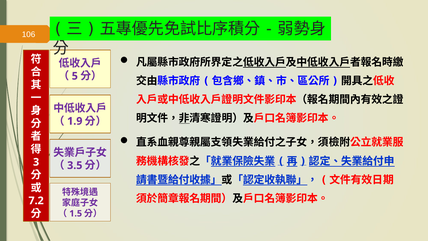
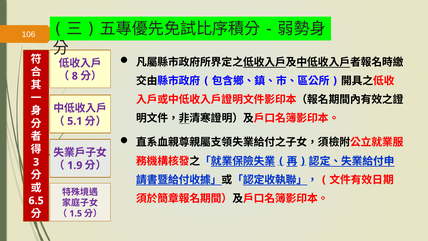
5: 5 -> 8 (75, 76)
1.9: 1.9 -> 5.1 (75, 121)
3.5: 3.5 -> 1.9 (75, 165)
7.2: 7.2 -> 6.5 (36, 200)
